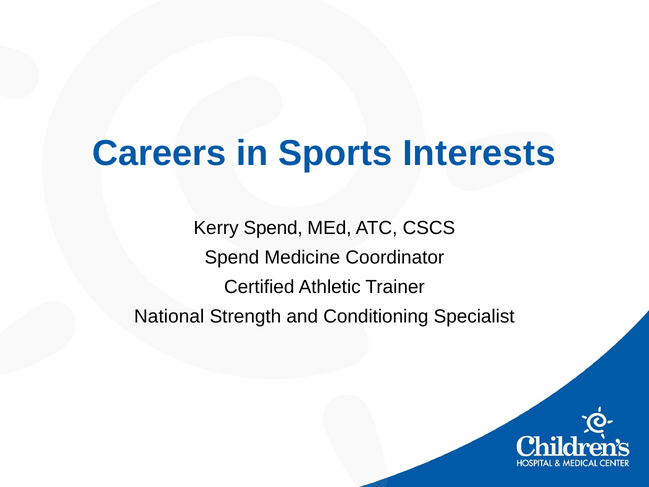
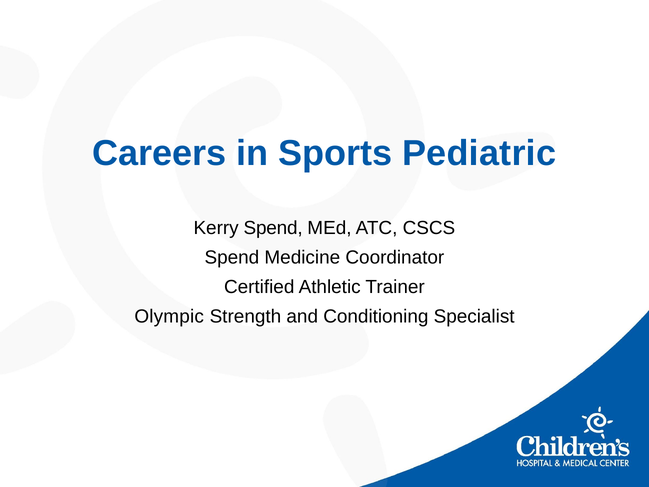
Interests: Interests -> Pediatric (479, 153)
National: National -> Olympic (169, 316)
